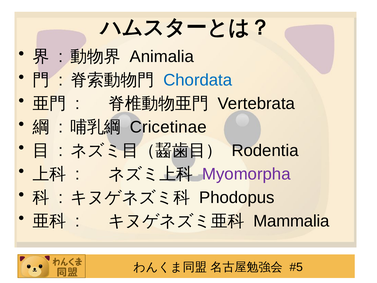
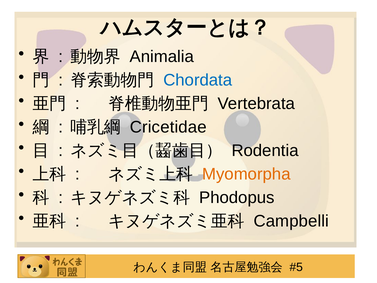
Cricetinae: Cricetinae -> Cricetidae (168, 127)
Myomorpha colour: purple -> orange (246, 174)
Mammalia: Mammalia -> Campbelli (291, 221)
